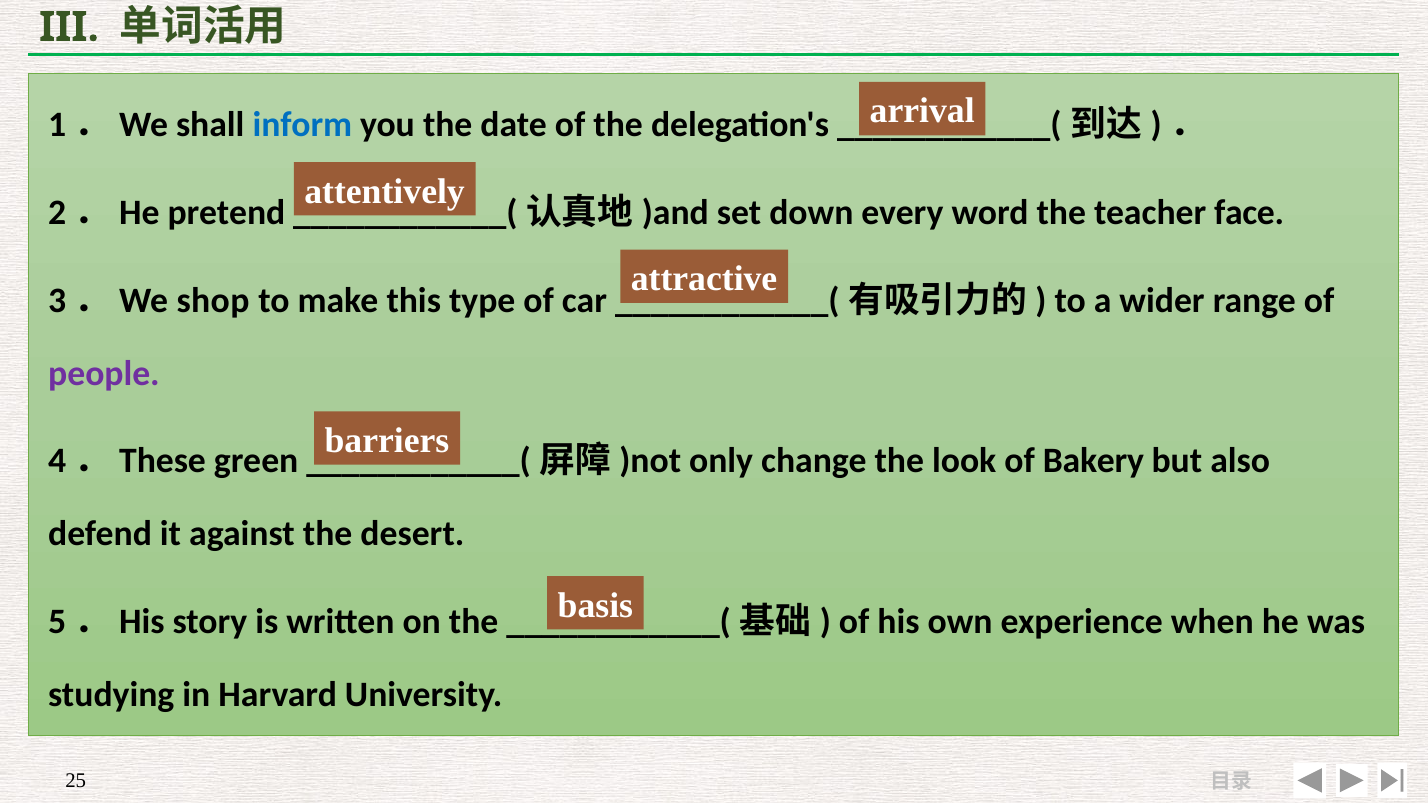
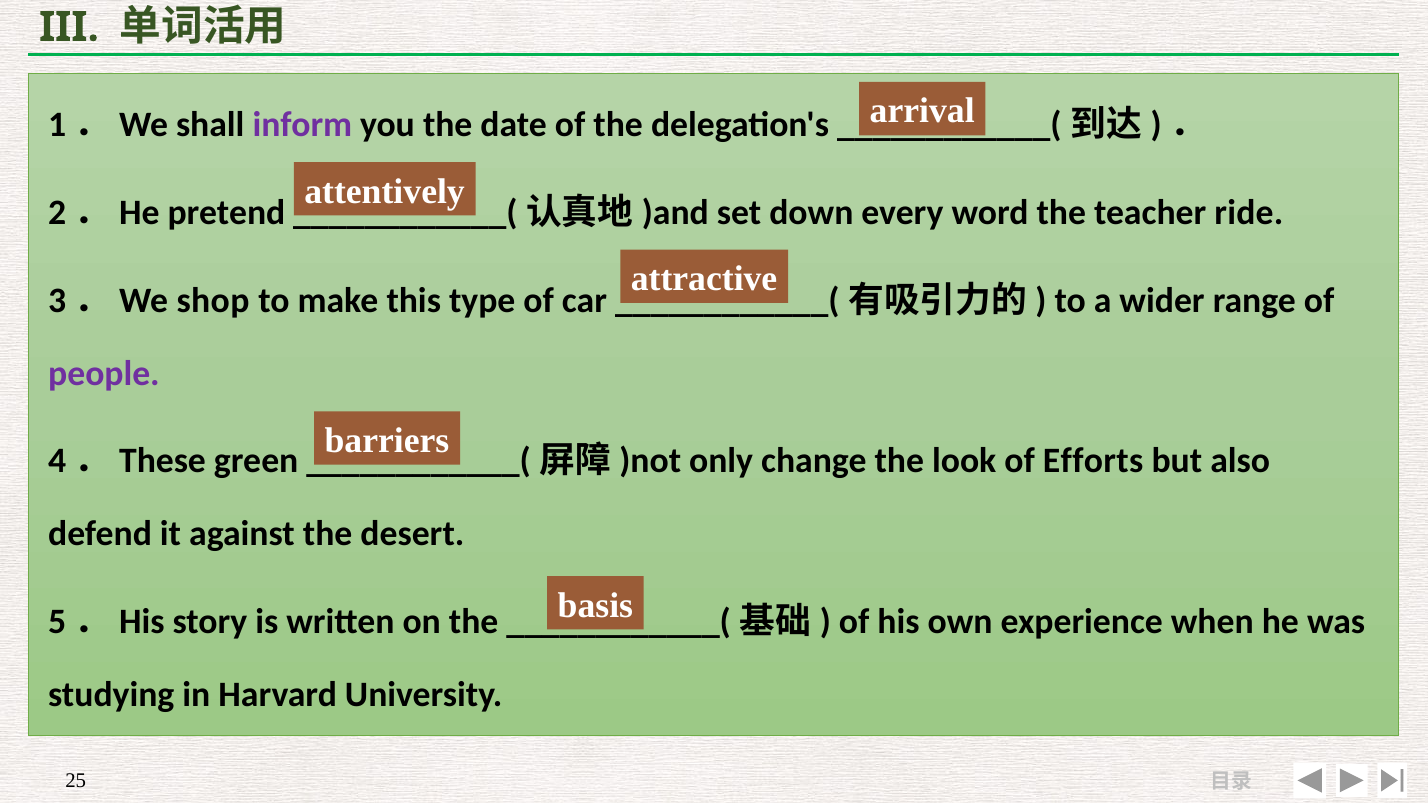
inform colour: blue -> purple (302, 125)
face: face -> ride (1249, 213)
Bakery: Bakery -> Efforts (1093, 461)
